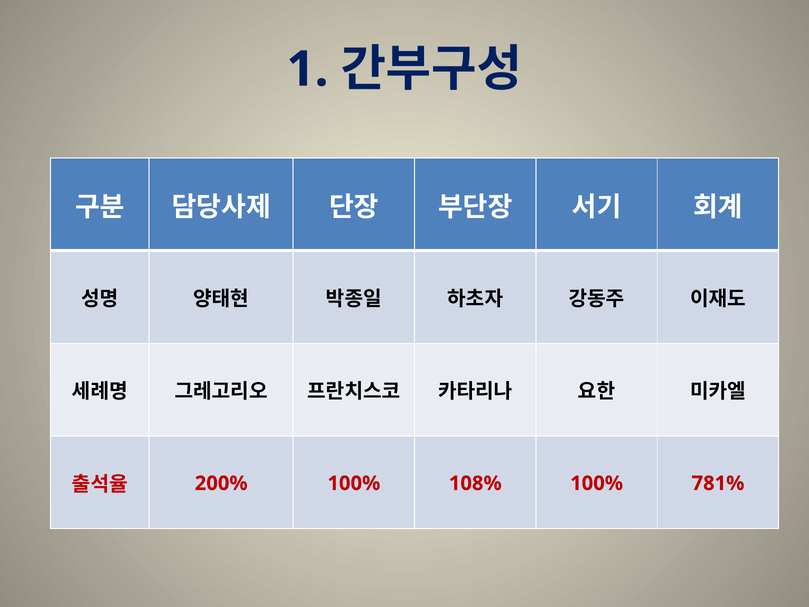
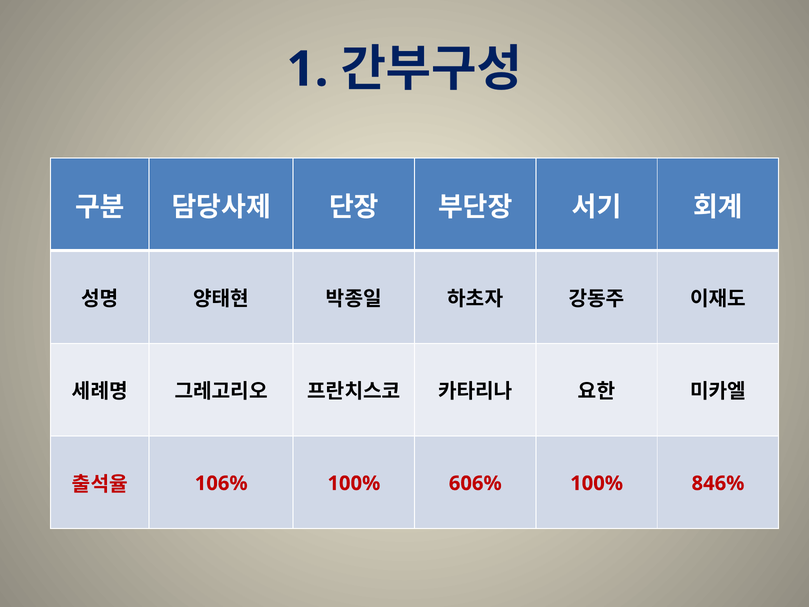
200%: 200% -> 106% (221, 483)
108%: 108% -> 606% (475, 483)
781%: 781% -> 846% (718, 483)
